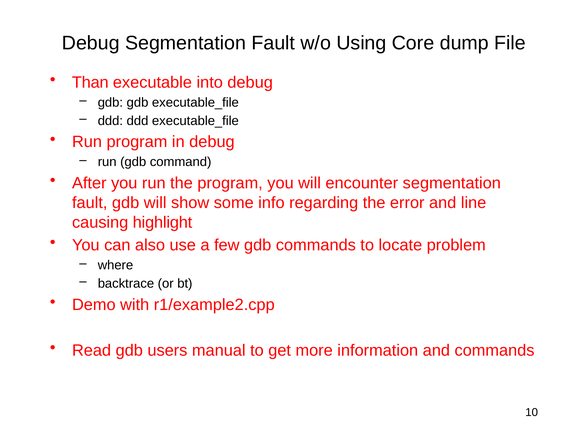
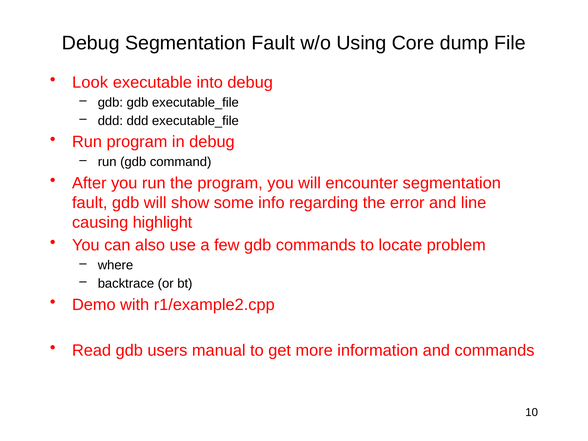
Than: Than -> Look (90, 82)
